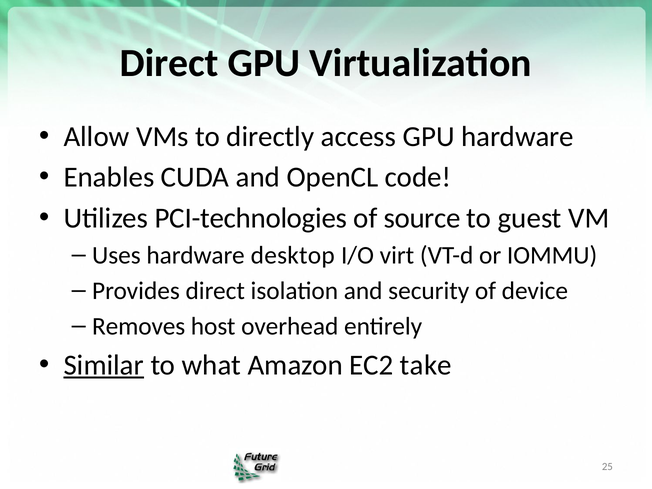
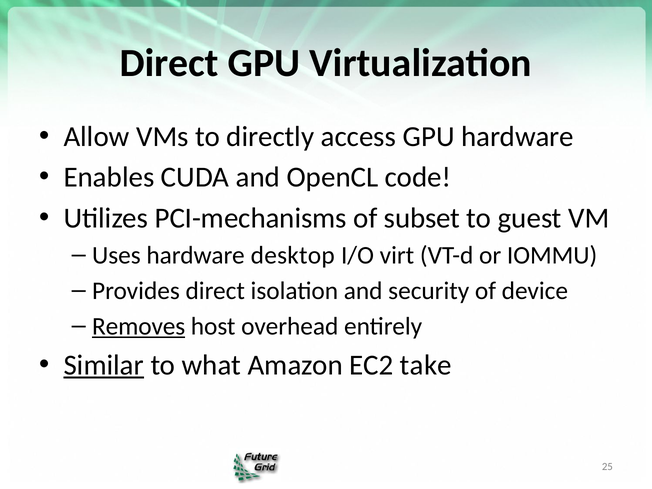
PCI-technologies: PCI-technologies -> PCI-mechanisms (251, 218)
source: source -> subset (422, 218)
Removes underline: none -> present (139, 326)
